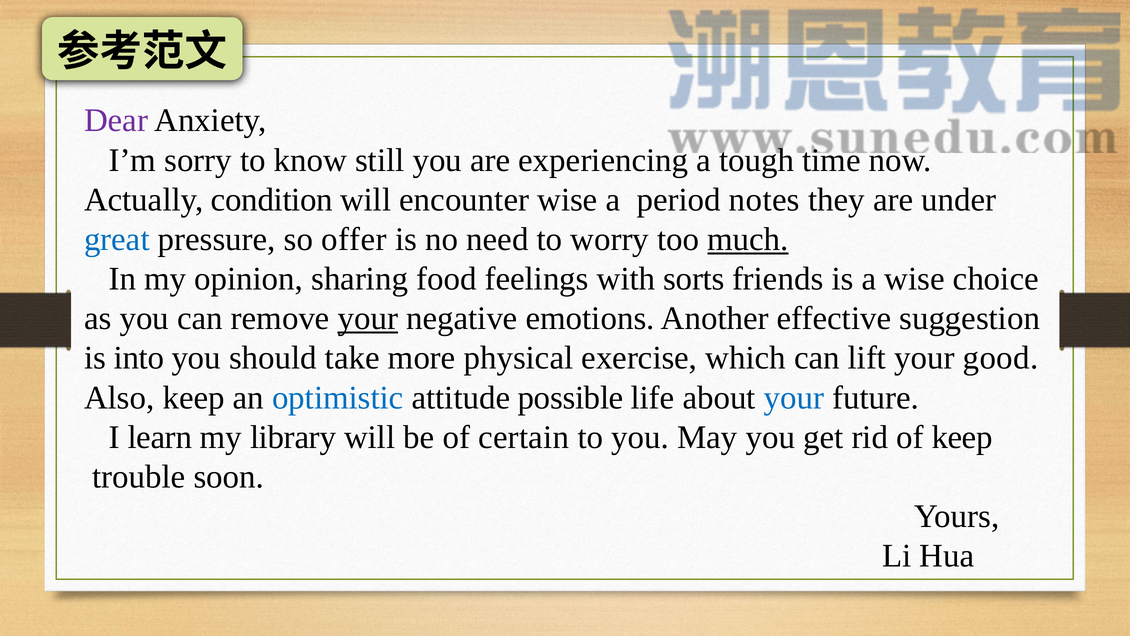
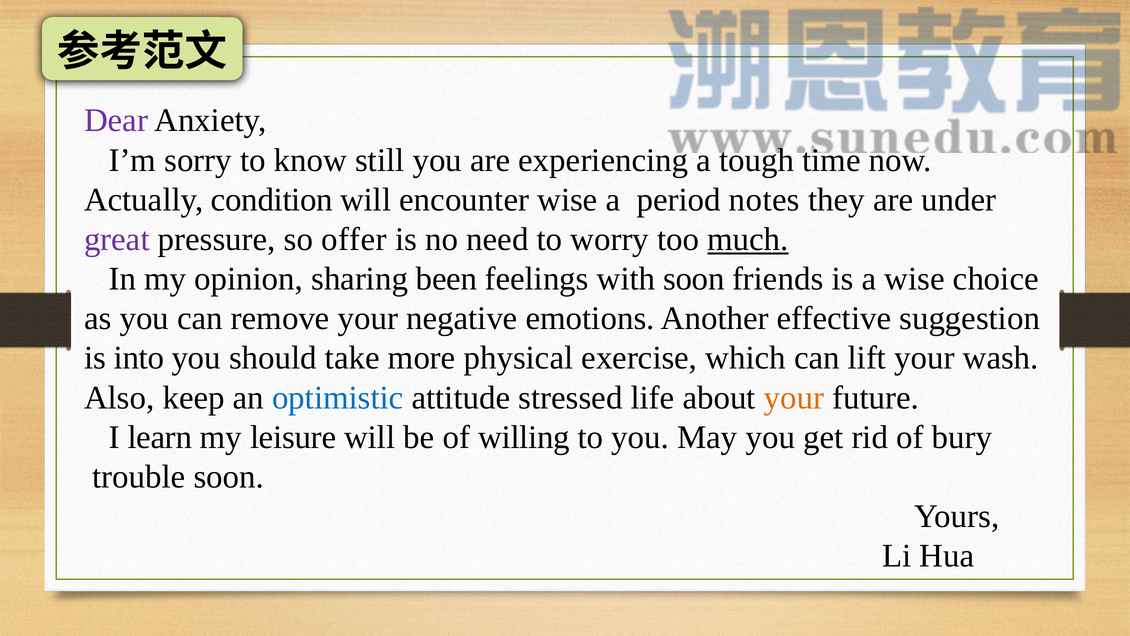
great colour: blue -> purple (117, 239)
food: food -> been (447, 279)
with sorts: sorts -> soon (694, 279)
your underline: present -> none (368, 318)
good: good -> wash (1001, 358)
possible: possible -> stressed (570, 397)
your colour: blue -> orange (794, 397)
library: library -> leisure (293, 437)
certain: certain -> willing (524, 437)
of keep: keep -> bury (962, 437)
